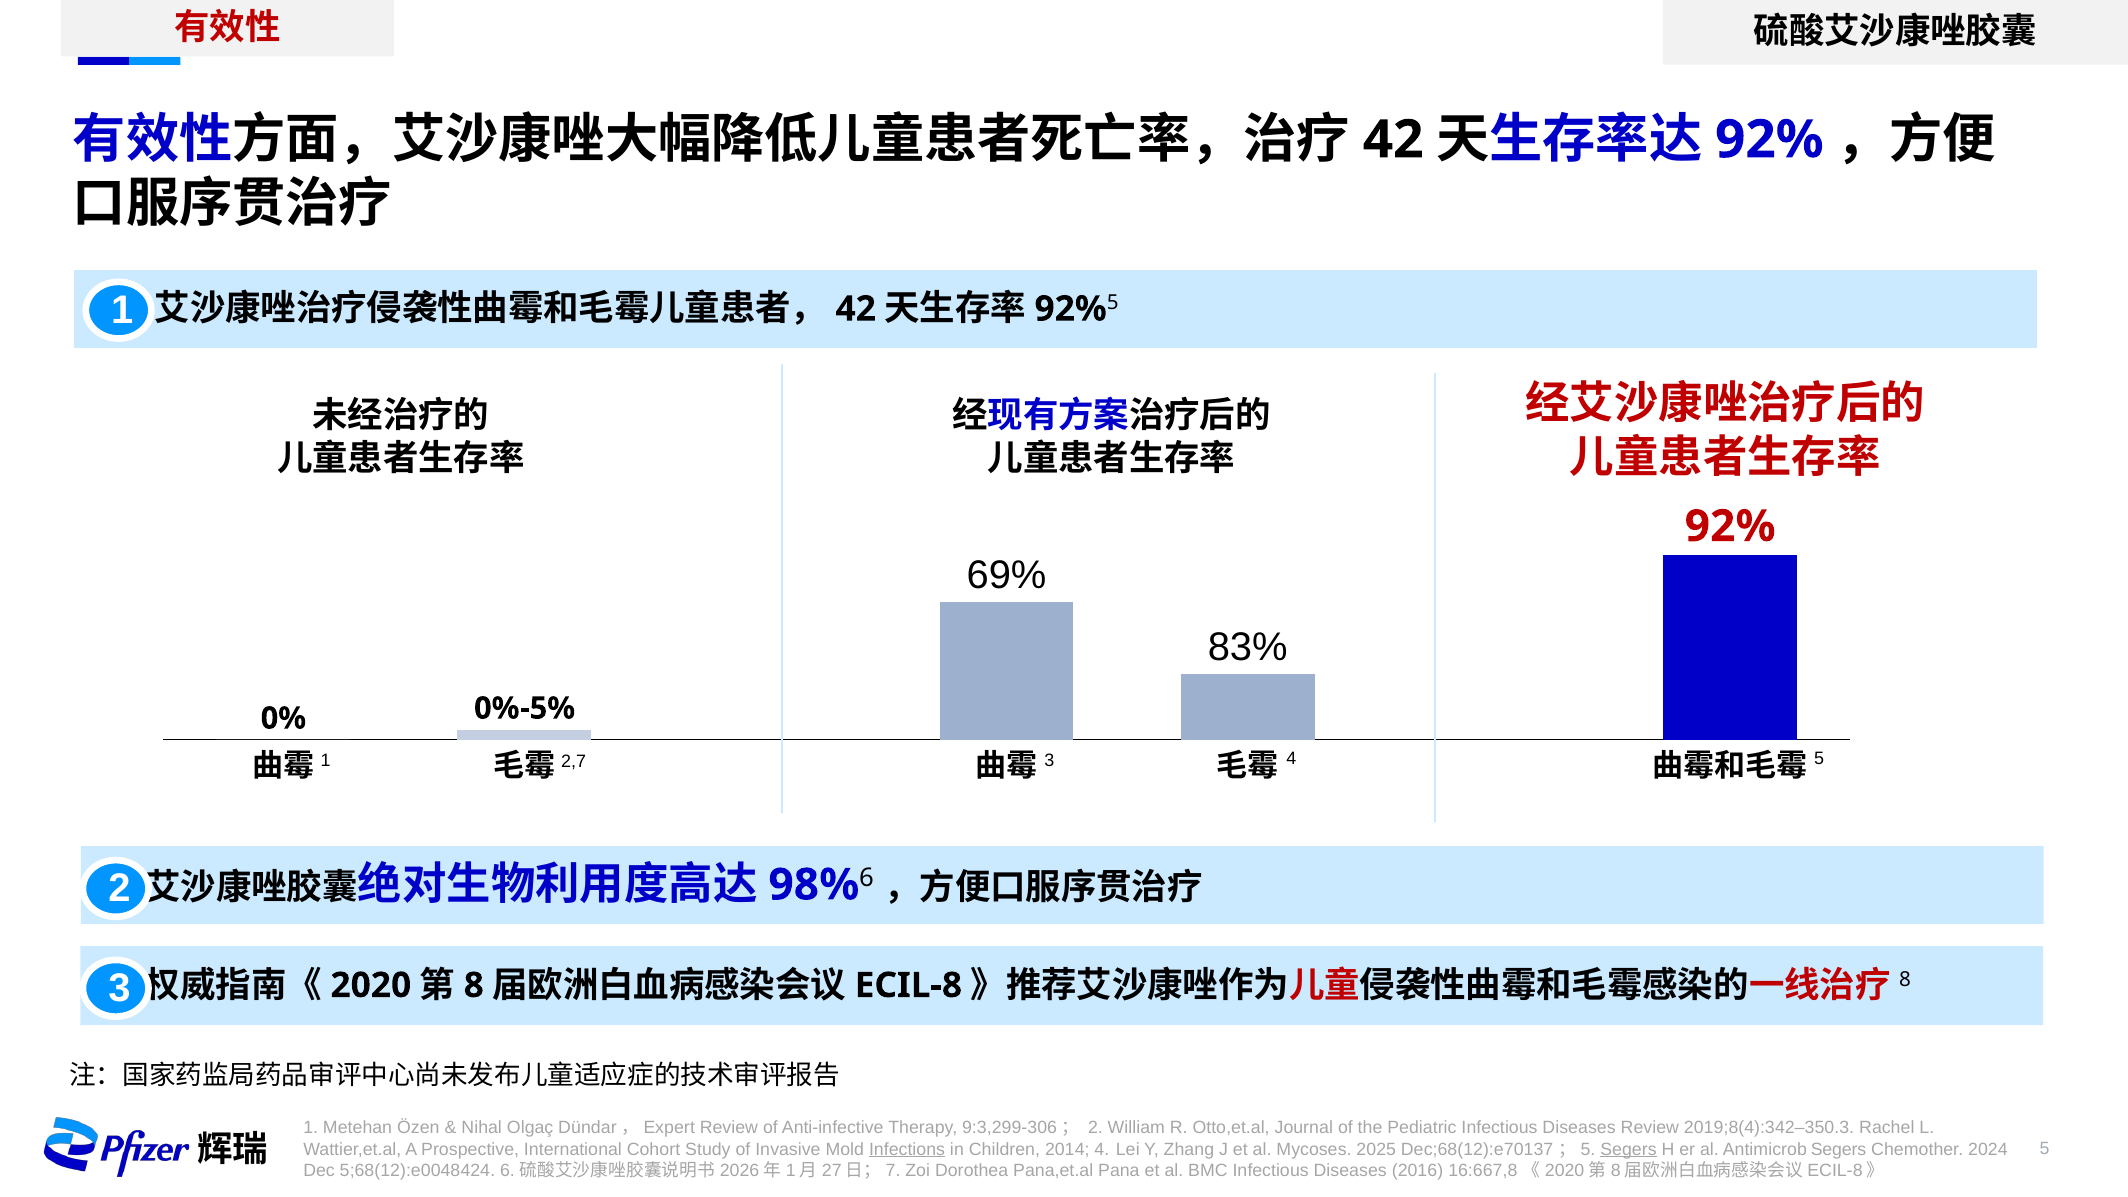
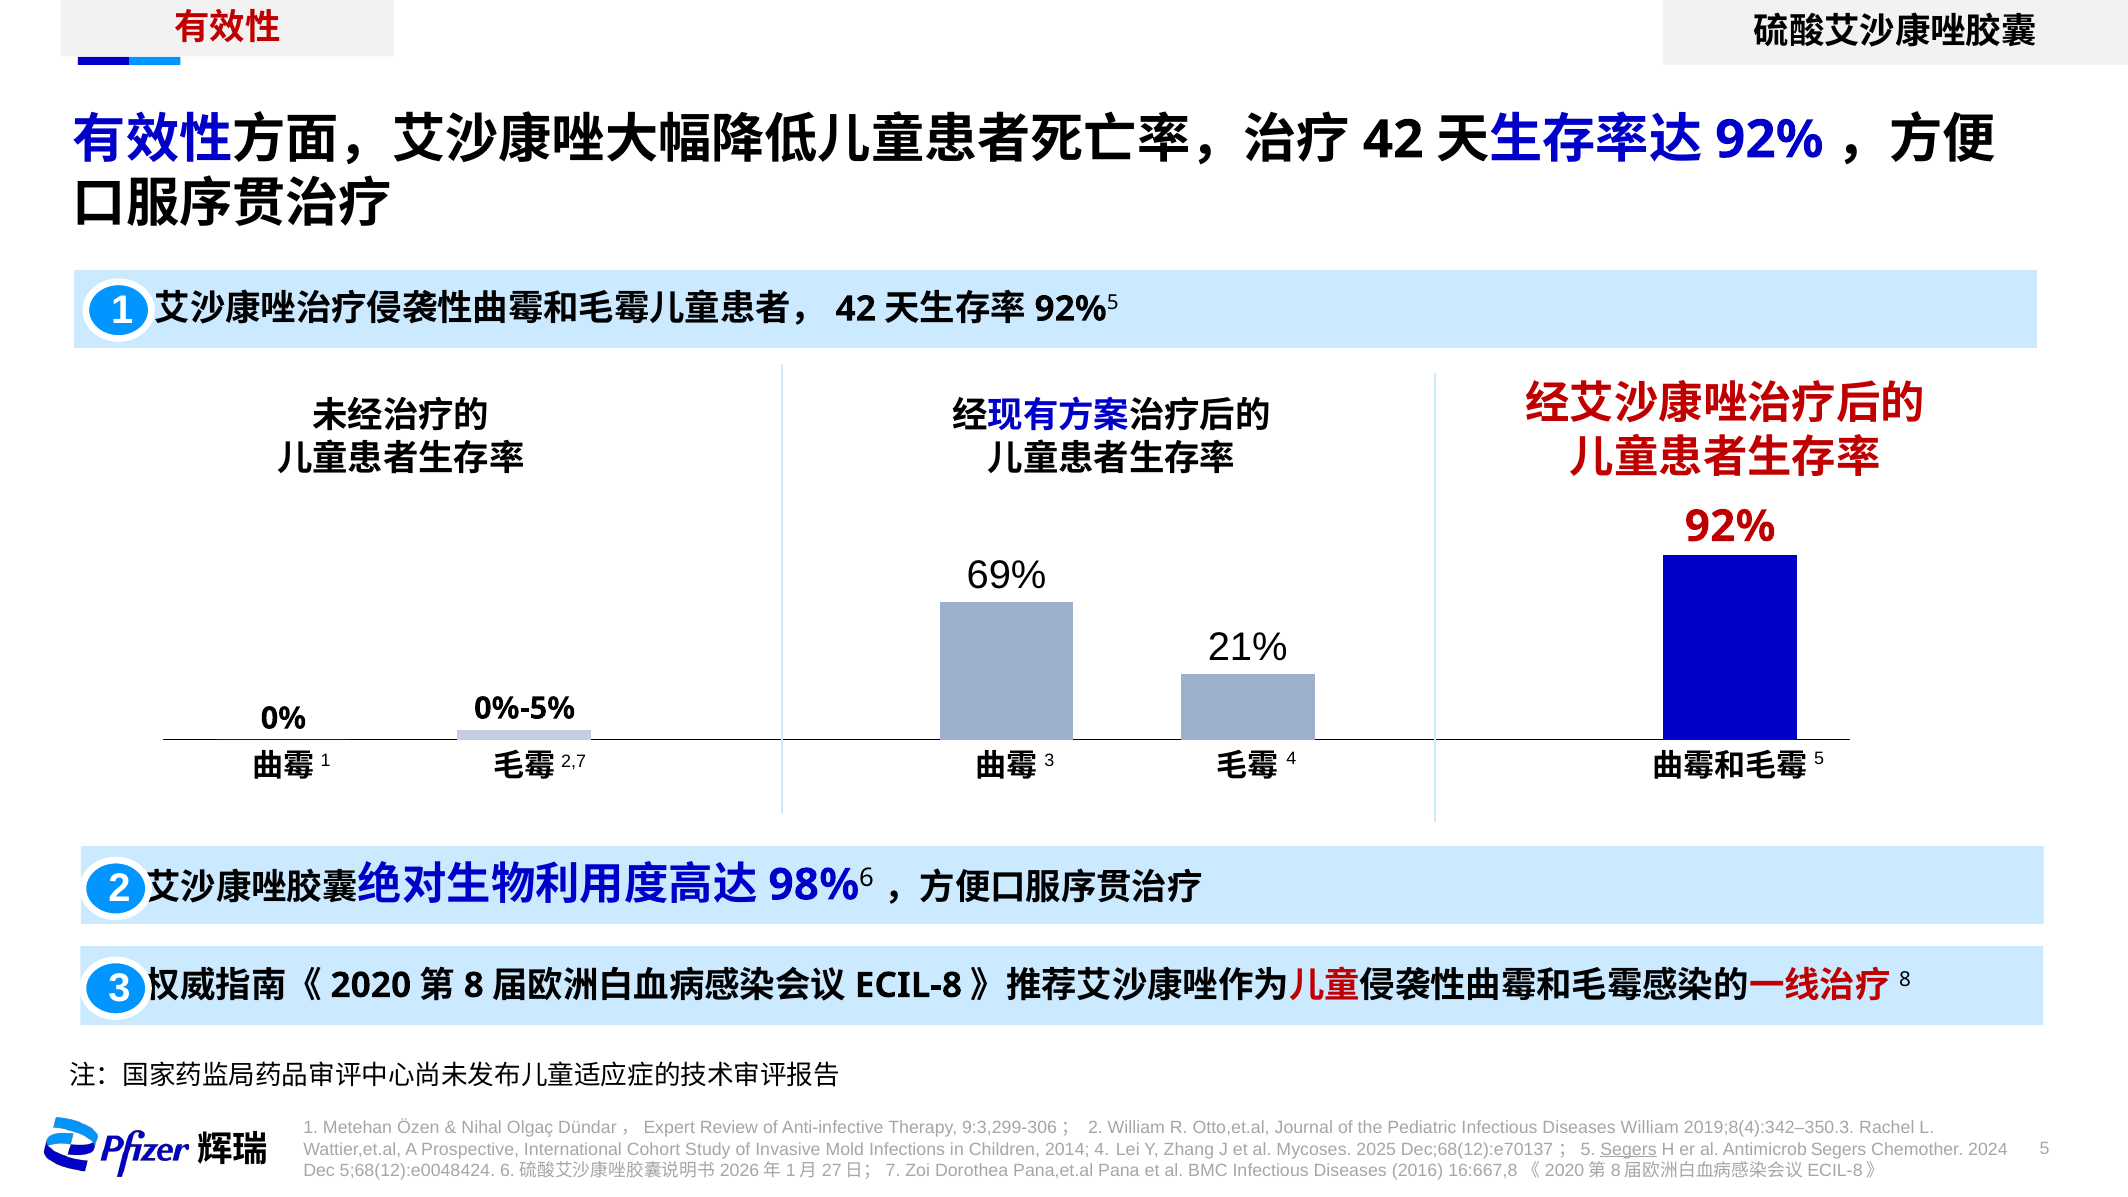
83%: 83% -> 21% (1248, 648)
Diseases Review: Review -> William (1650, 1128)
Infections underline: present -> none (907, 1150)
